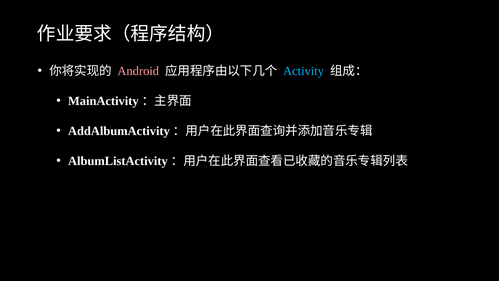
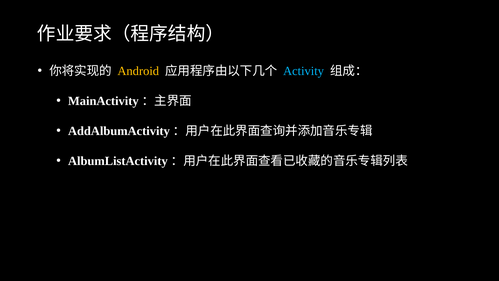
Android colour: pink -> yellow (138, 71)
